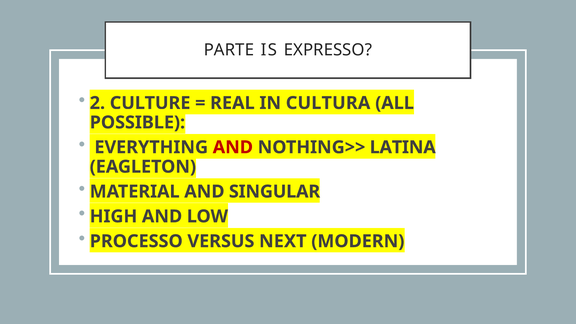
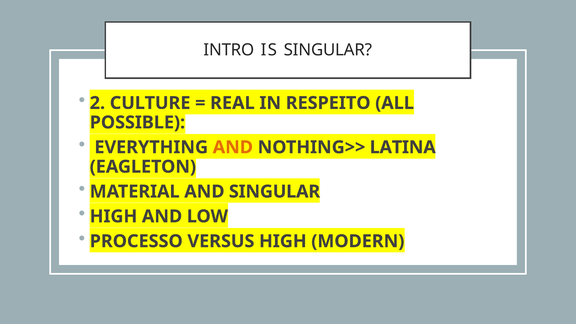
PARTE: PARTE -> INTRO (229, 50)
IS EXPRESSO: EXPRESSO -> SINGULAR (328, 50)
CULTURA: CULTURA -> RESPEITO (328, 103)
AND colour: red -> orange (233, 147)
VERSUS NEXT: NEXT -> HIGH (283, 241)
